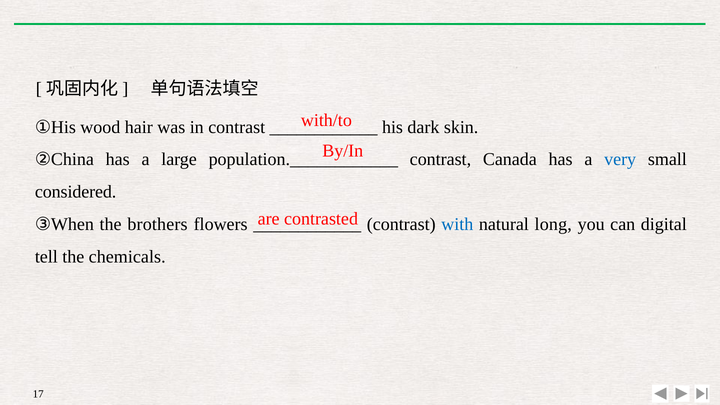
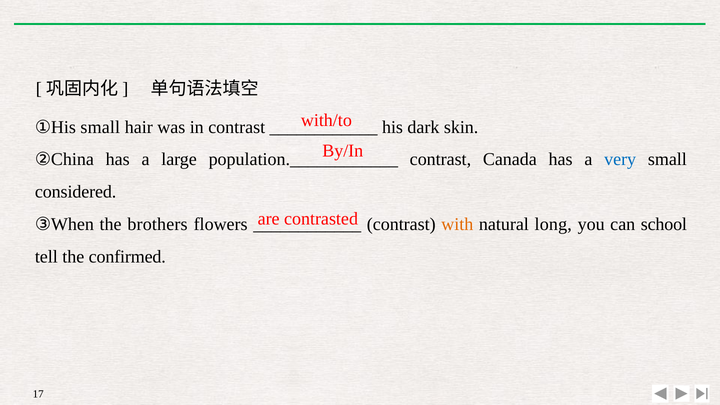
①His wood: wood -> small (100, 127)
with colour: blue -> orange (457, 224)
digital: digital -> school (664, 224)
chemicals: chemicals -> confirmed (127, 257)
